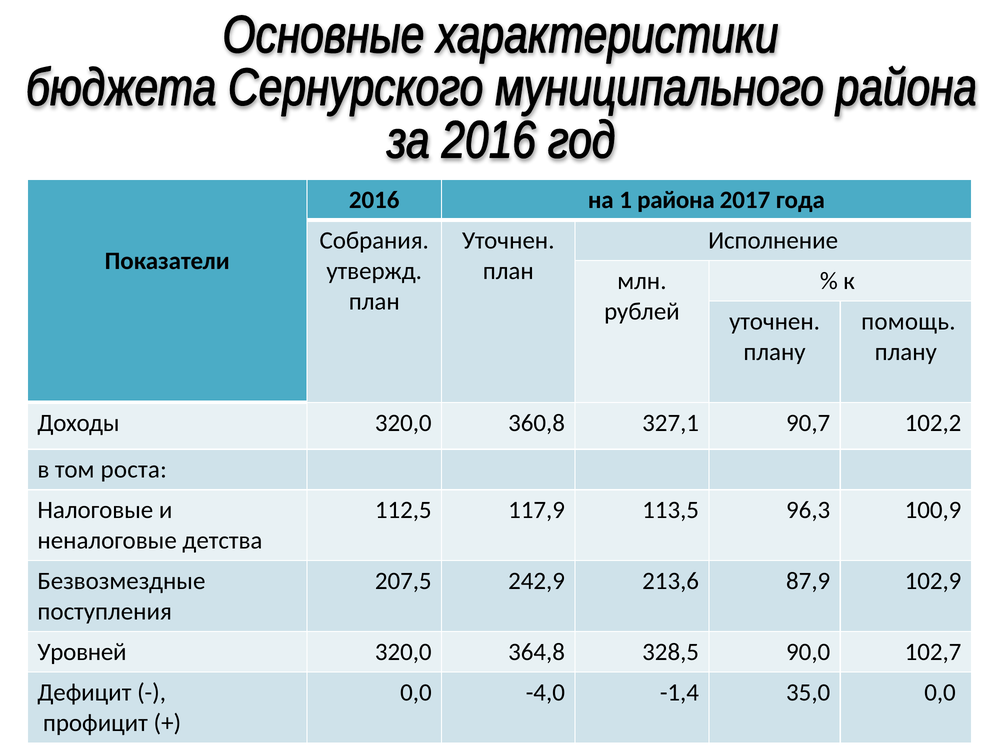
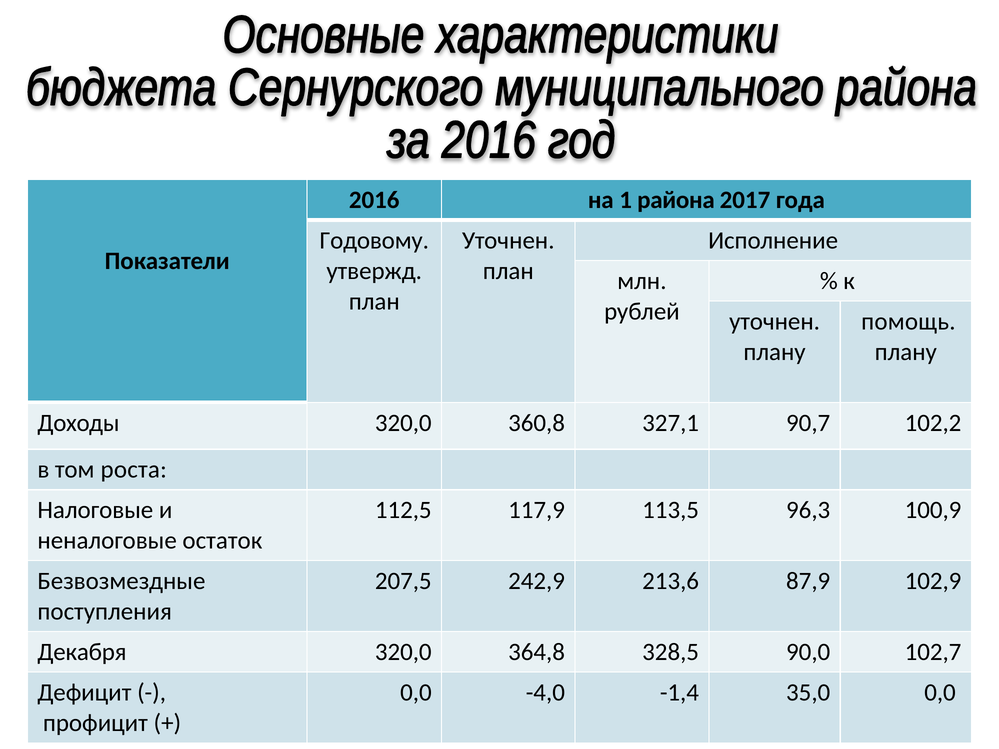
Собрания: Собрания -> Годовому (374, 241)
детства: детства -> остаток (222, 541)
Уровней: Уровней -> Декабря (82, 652)
